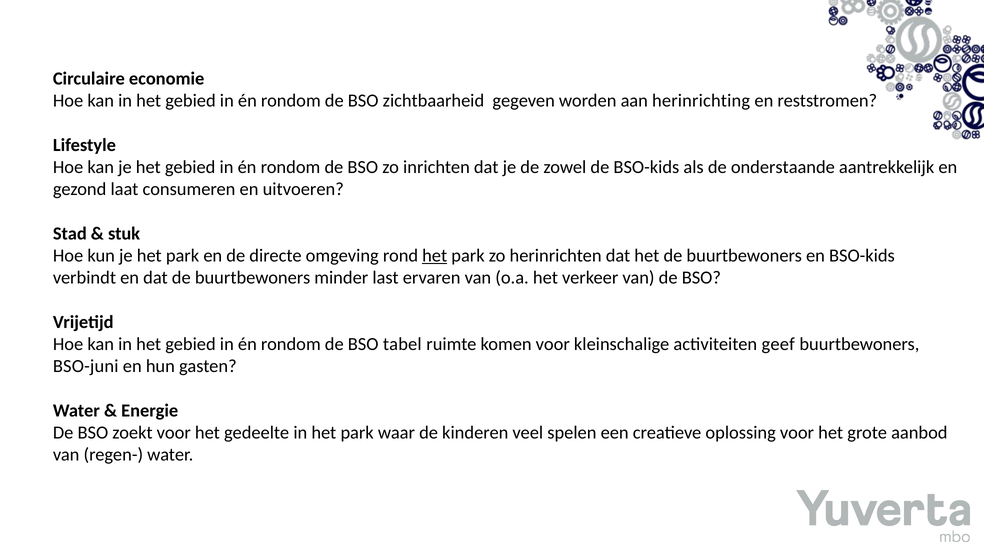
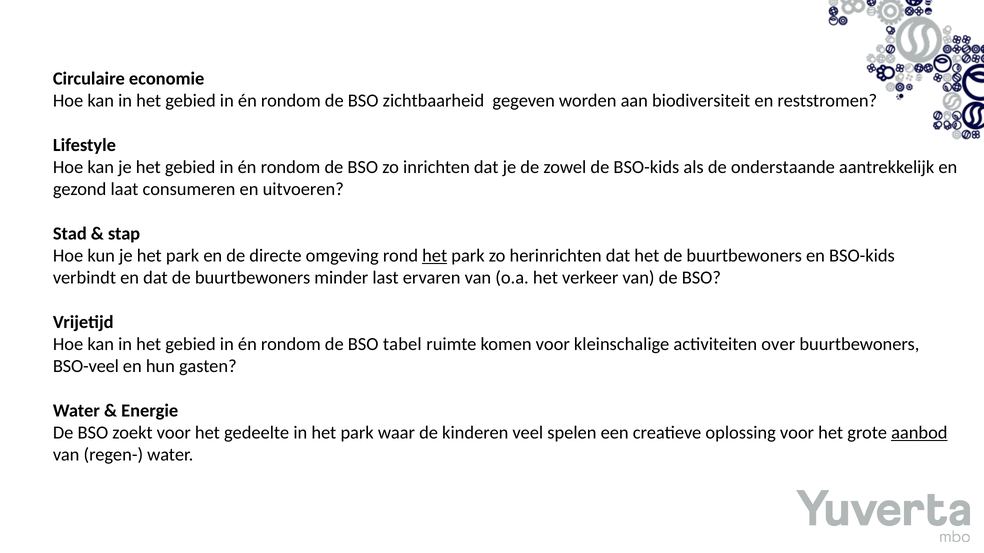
herinrichting: herinrichting -> biodiversiteit (701, 101)
stuk: stuk -> stap (124, 234)
geef: geef -> over (778, 344)
BSO-juni: BSO-juni -> BSO-veel (86, 367)
aanbod underline: none -> present (919, 433)
